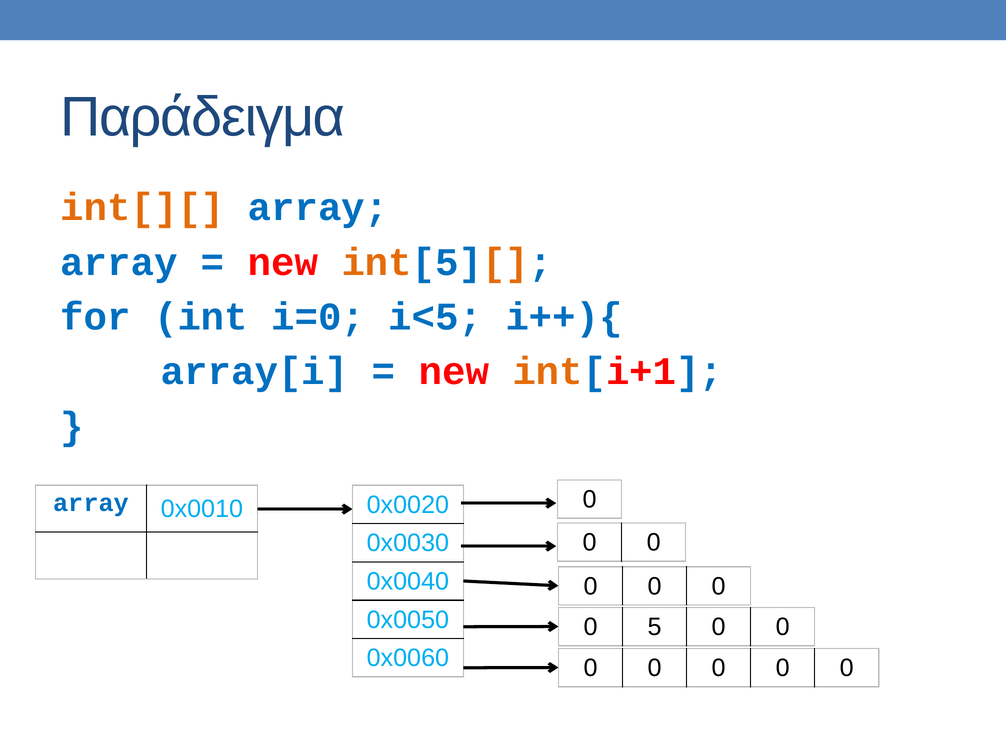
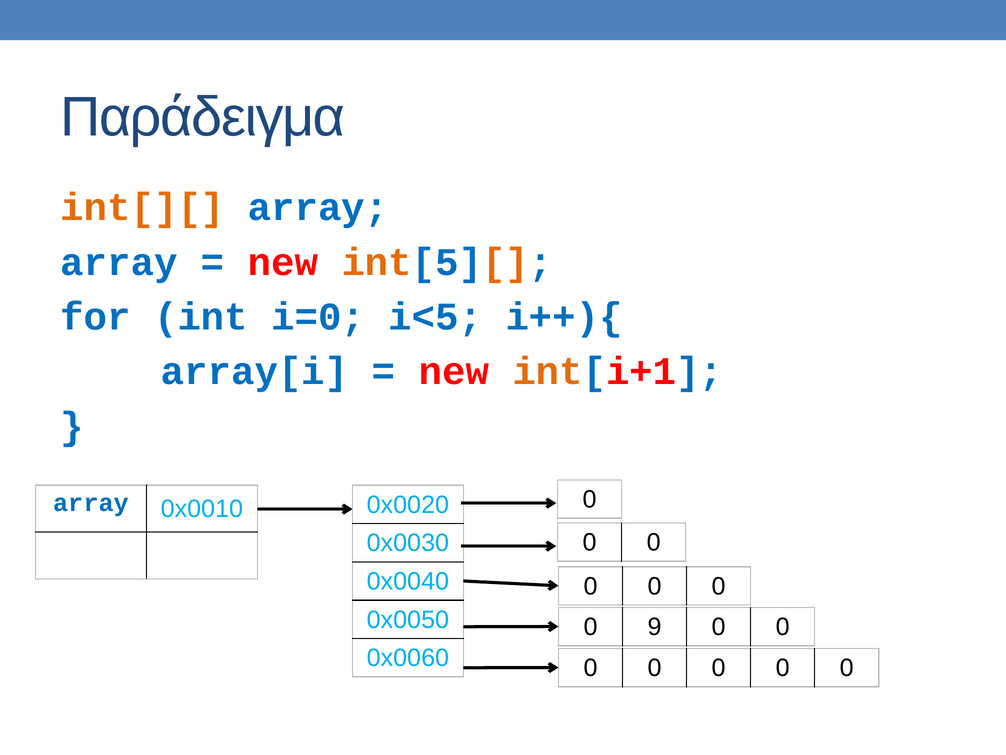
5: 5 -> 9 (655, 627)
